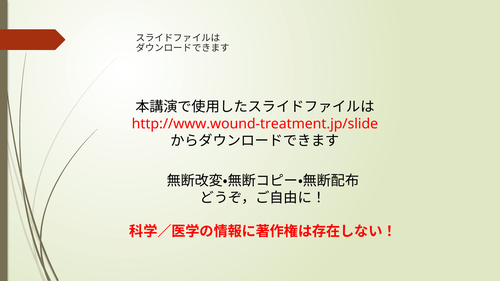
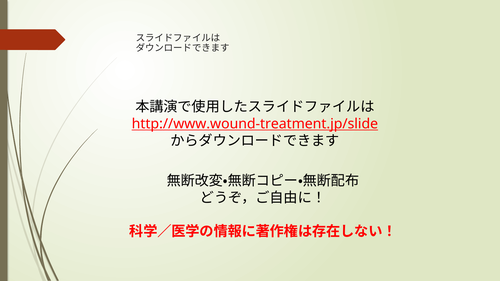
http://www.wound-treatment.jp/slide underline: none -> present (255, 124)
